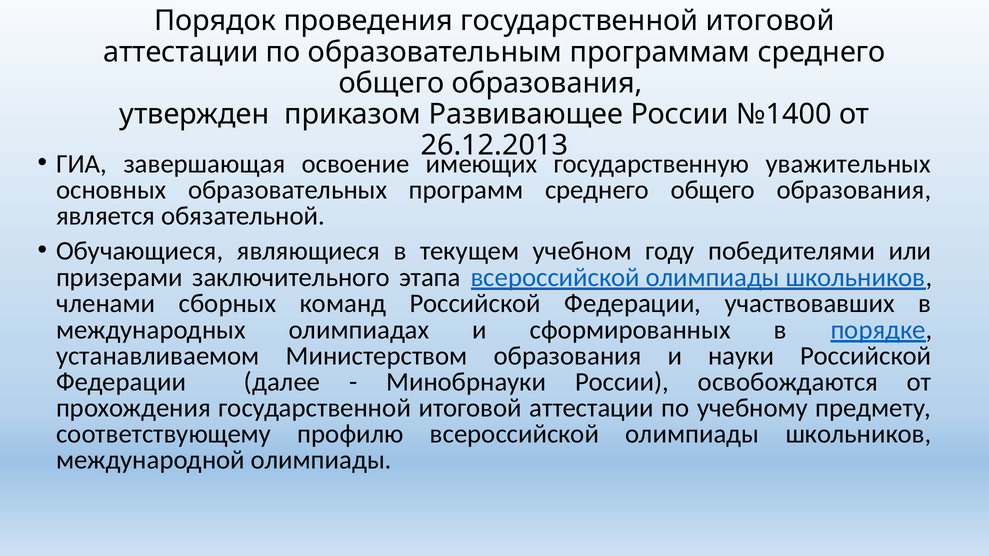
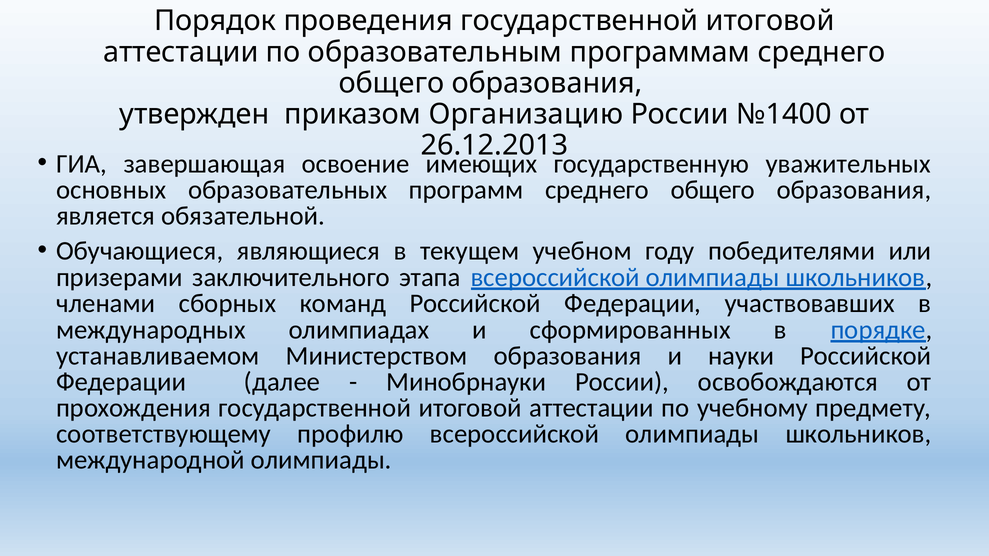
Развивающее: Развивающее -> Организацию (526, 114)
